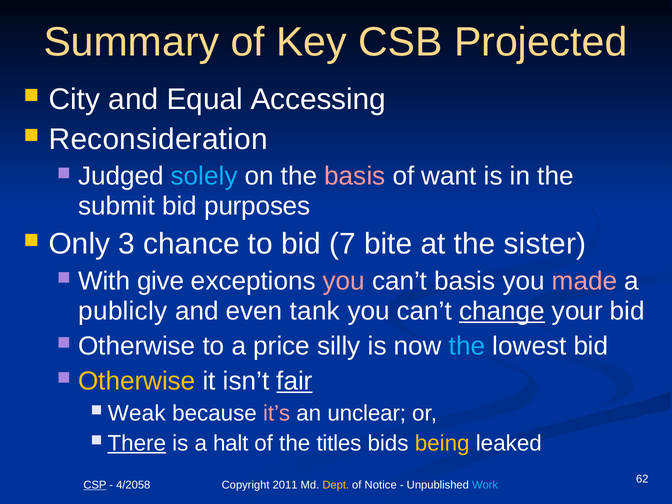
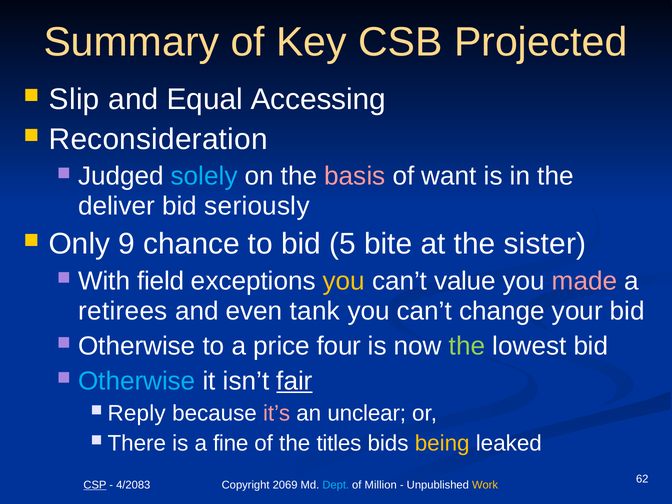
City: City -> Slip (74, 99)
submit: submit -> deliver (117, 206)
purposes: purposes -> seriously (257, 206)
3: 3 -> 9 (127, 244)
7: 7 -> 5 (343, 244)
give: give -> field (161, 281)
you colour: pink -> yellow (344, 281)
can’t basis: basis -> value (465, 281)
publicly: publicly -> retirees (123, 311)
change underline: present -> none (502, 311)
silly: silly -> four (339, 346)
the colour: light blue -> light green (467, 346)
Otherwise colour: yellow -> light blue (137, 381)
Weak: Weak -> Reply (137, 413)
There underline: present -> none (137, 443)
halt: halt -> fine (231, 443)
4/2058: 4/2058 -> 4/2083 (133, 485)
2011: 2011 -> 2069 (285, 485)
Dept colour: yellow -> light blue (336, 485)
Notice: Notice -> Million (381, 485)
Work colour: light blue -> yellow (485, 485)
